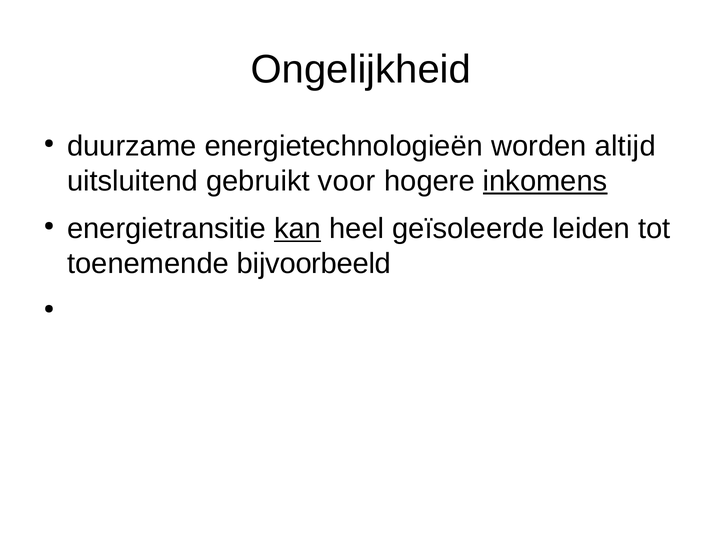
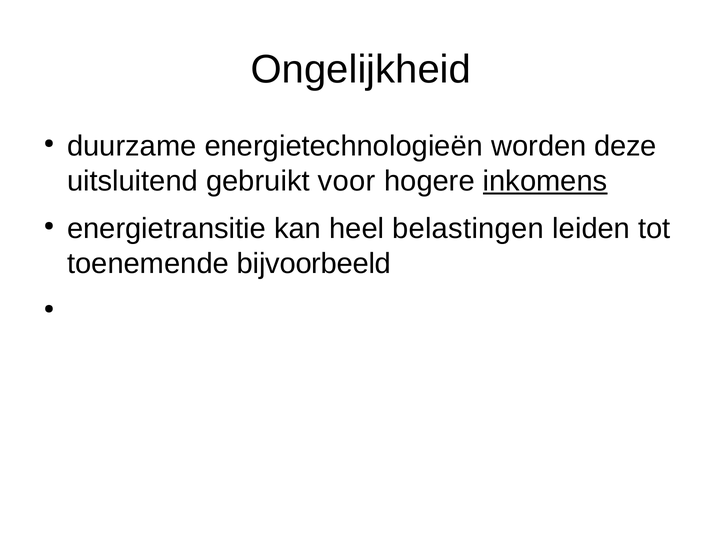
altijd: altijd -> deze (626, 146)
kan underline: present -> none (298, 229)
geïsoleerde: geïsoleerde -> belastingen (468, 229)
